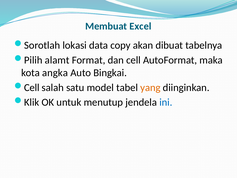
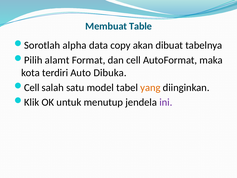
Excel: Excel -> Table (141, 26)
lokasi: lokasi -> alpha (75, 45)
angka: angka -> terdiri (55, 73)
Bingkai: Bingkai -> Dibuka (110, 73)
ini colour: blue -> purple (166, 102)
